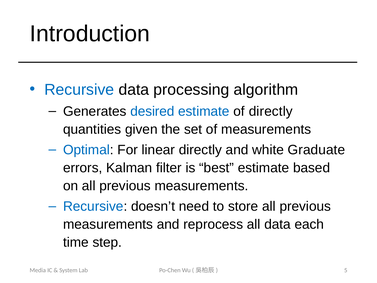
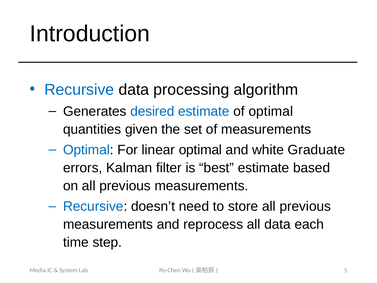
of directly: directly -> optimal (271, 111)
linear directly: directly -> optimal (200, 150)
